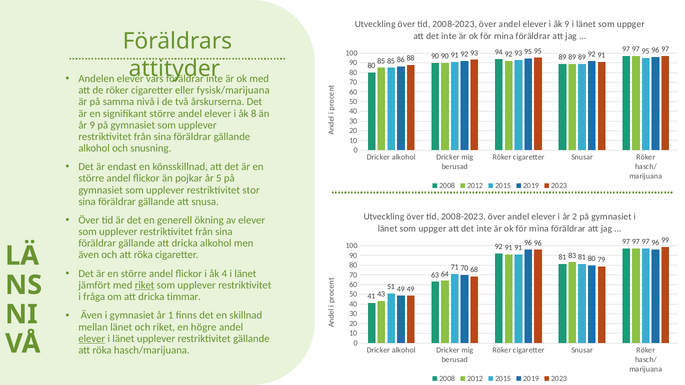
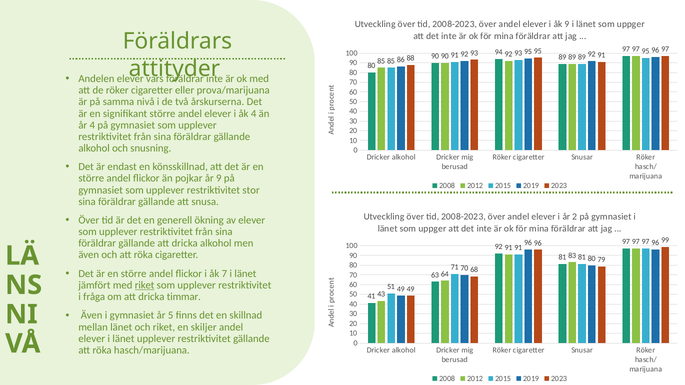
fysisk/marijuana: fysisk/marijuana -> prova/marijuana (233, 90)
åk 8: 8 -> 4 (254, 114)
år 9: 9 -> 4 (92, 125)
år 5: 5 -> 9 (219, 179)
4: 4 -> 7 (224, 274)
1: 1 -> 5 (171, 316)
högre: högre -> skiljer (204, 327)
elever underline: present -> none (92, 339)
